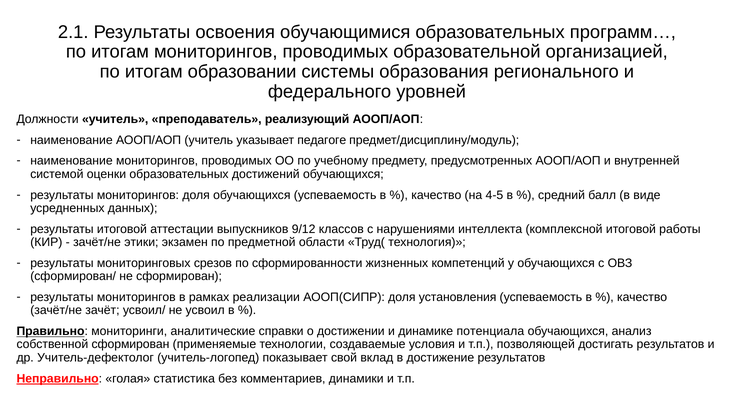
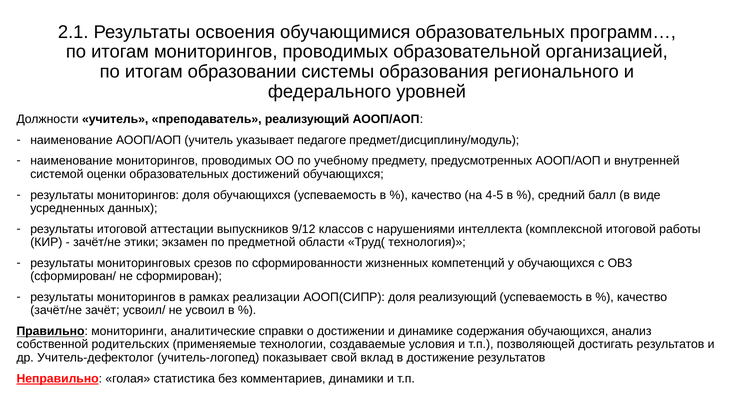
доля установления: установления -> реализующий (458, 297)
потенциала: потенциала -> содержания (490, 331)
собственной сформирован: сформирован -> родительских (130, 344)
